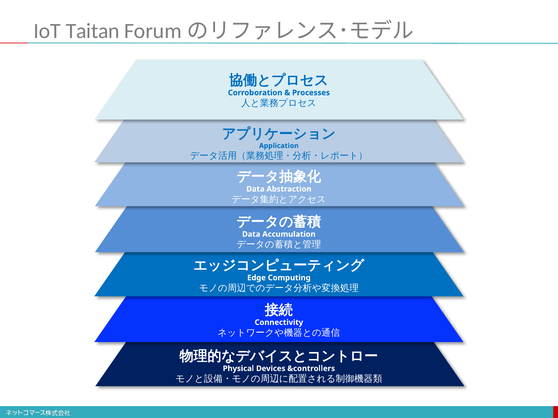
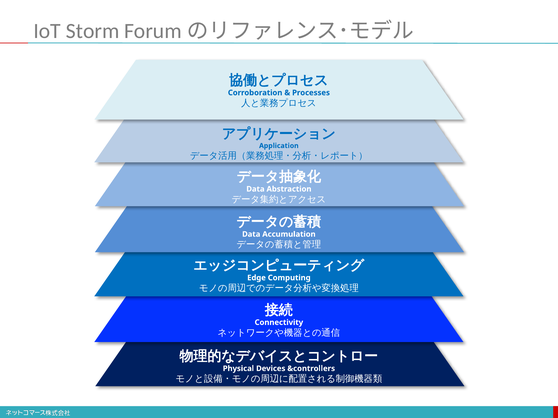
Taitan: Taitan -> Storm (93, 31)
